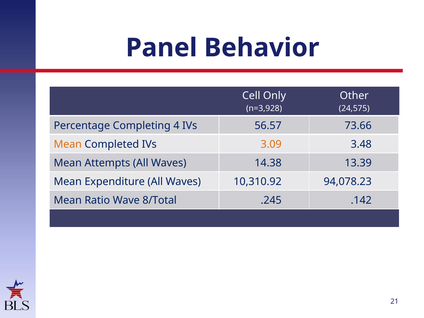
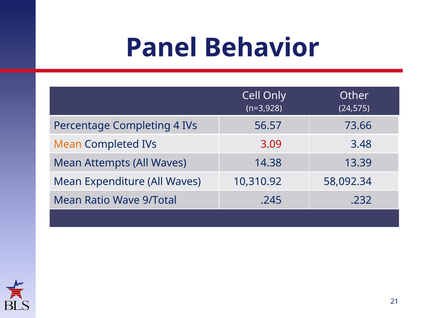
3.09 colour: orange -> red (271, 144)
94,078.23: 94,078.23 -> 58,092.34 (348, 182)
8/Total: 8/Total -> 9/Total (160, 200)
.142: .142 -> .232 (361, 200)
